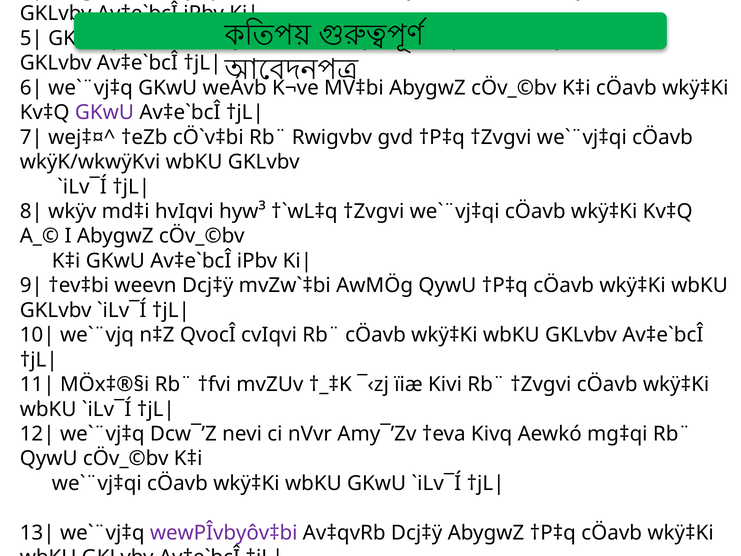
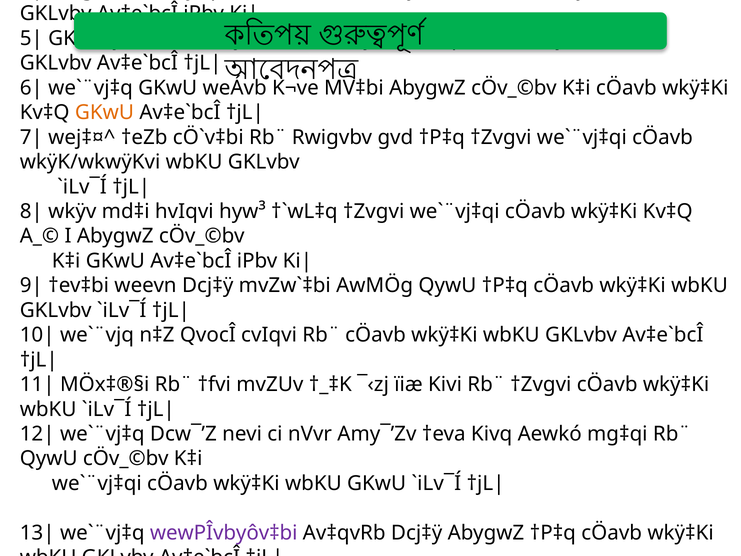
GKwU colour: purple -> orange (104, 113)
